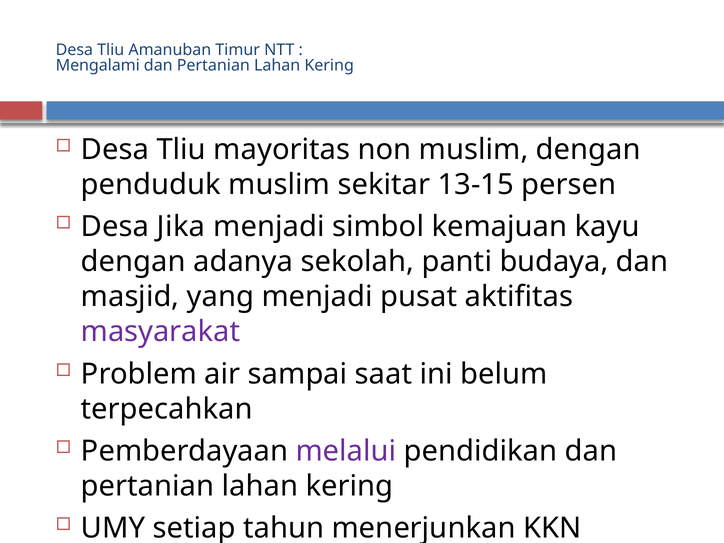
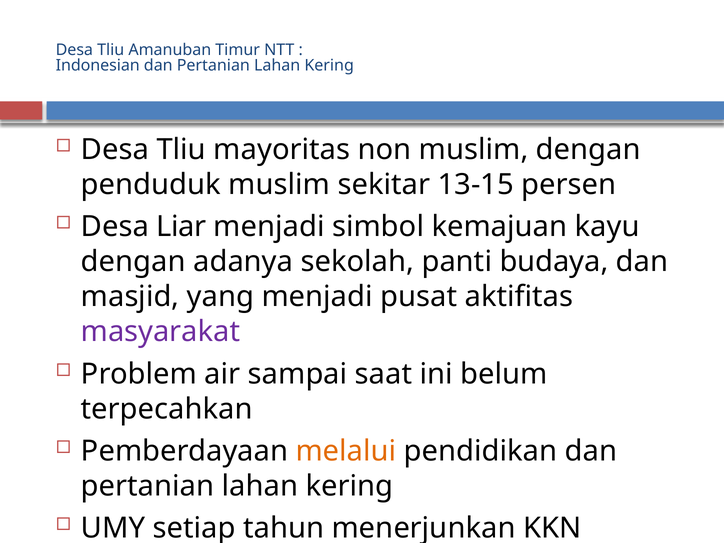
Mengalami: Mengalami -> Indonesian (98, 66)
Jika: Jika -> Liar (181, 227)
melalui colour: purple -> orange (346, 451)
